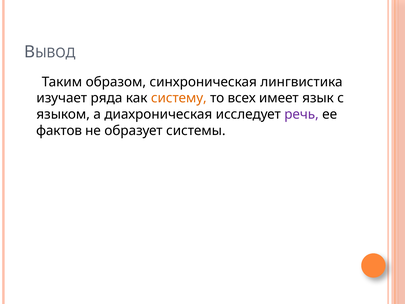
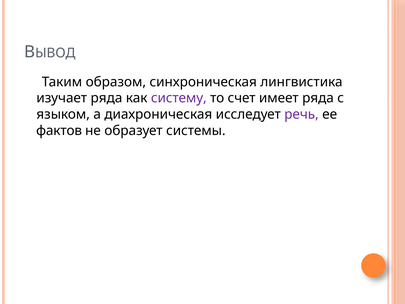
систему colour: orange -> purple (179, 98)
всех: всех -> счет (242, 98)
имеет язык: язык -> ряда (318, 98)
